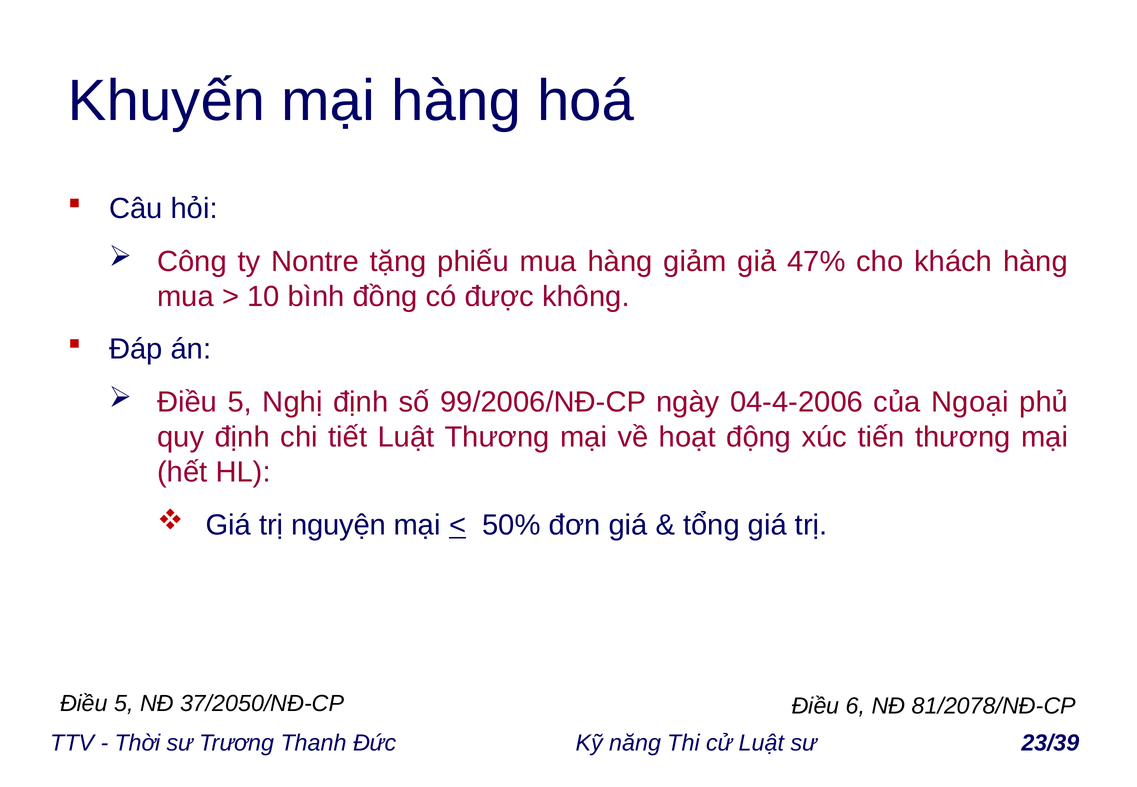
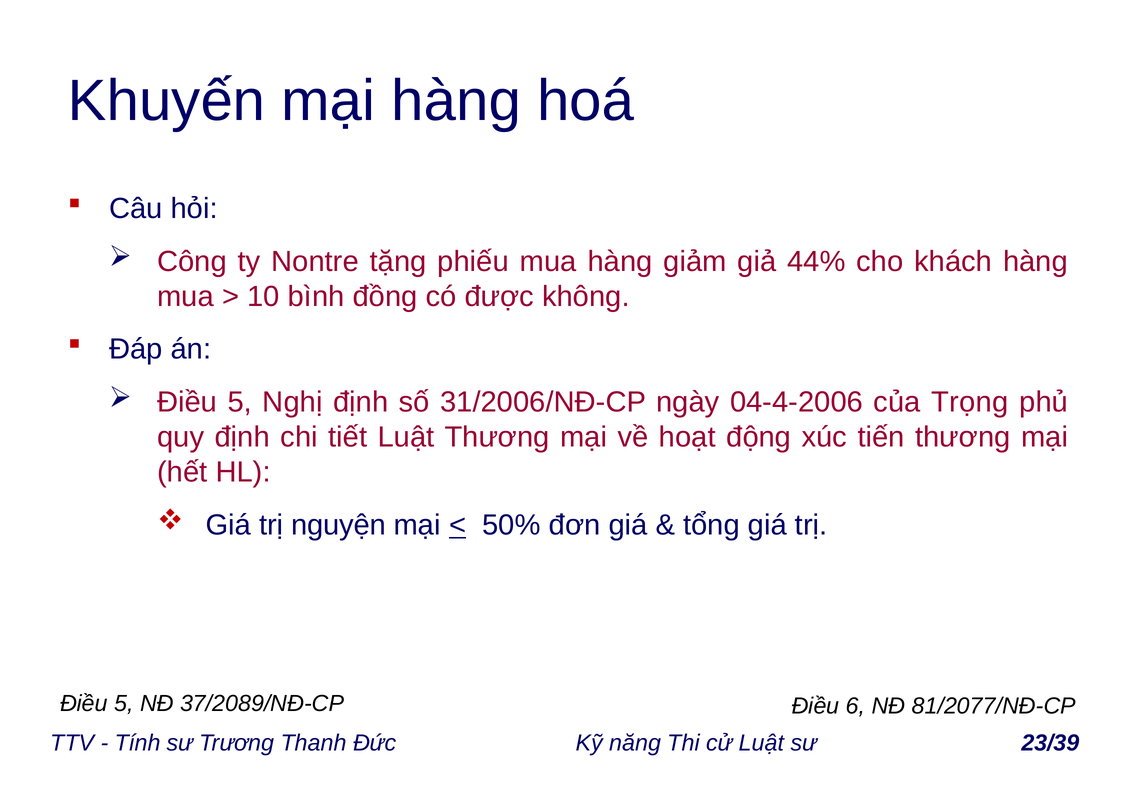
47%: 47% -> 44% (816, 262)
99/2006/NĐ-CP: 99/2006/NĐ-CP -> 31/2006/NĐ-CP (543, 402)
Ngoại: Ngoại -> Trọng (970, 402)
37/2050/NĐ-CP: 37/2050/NĐ-CP -> 37/2089/NĐ-CP (262, 704)
81/2078/NĐ-CP: 81/2078/NĐ-CP -> 81/2077/NĐ-CP (994, 706)
Thời: Thời -> Tính (138, 743)
